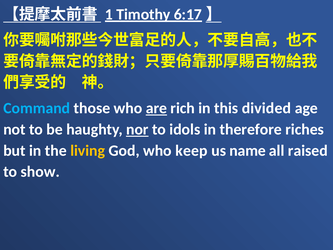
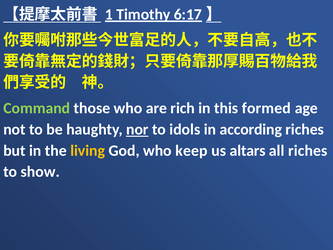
Command colour: light blue -> light green (37, 108)
are underline: present -> none (156, 108)
divided: divided -> formed (266, 108)
therefore: therefore -> according (251, 129)
name: name -> altars (248, 150)
all raised: raised -> riches (308, 150)
